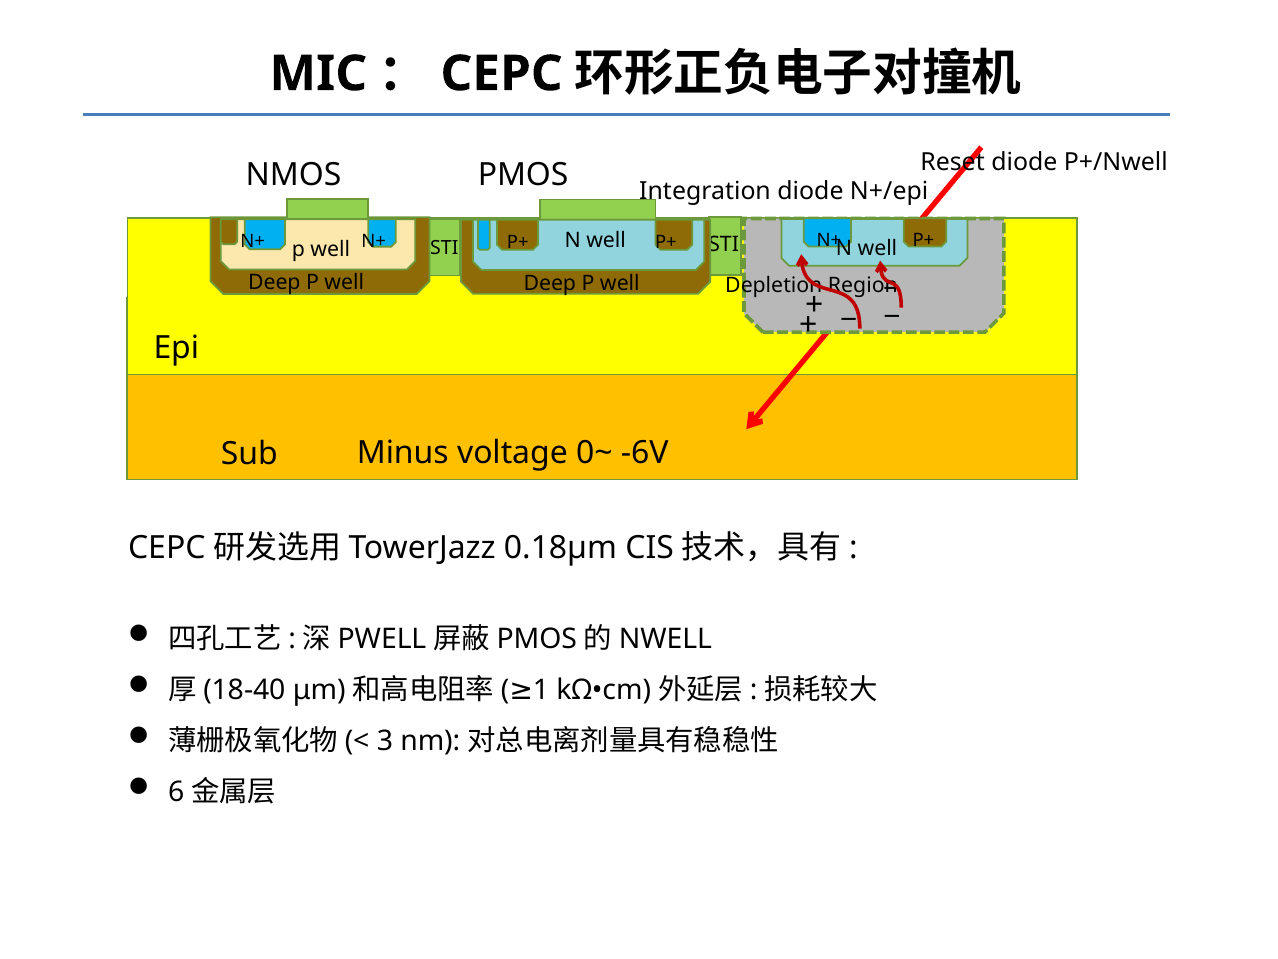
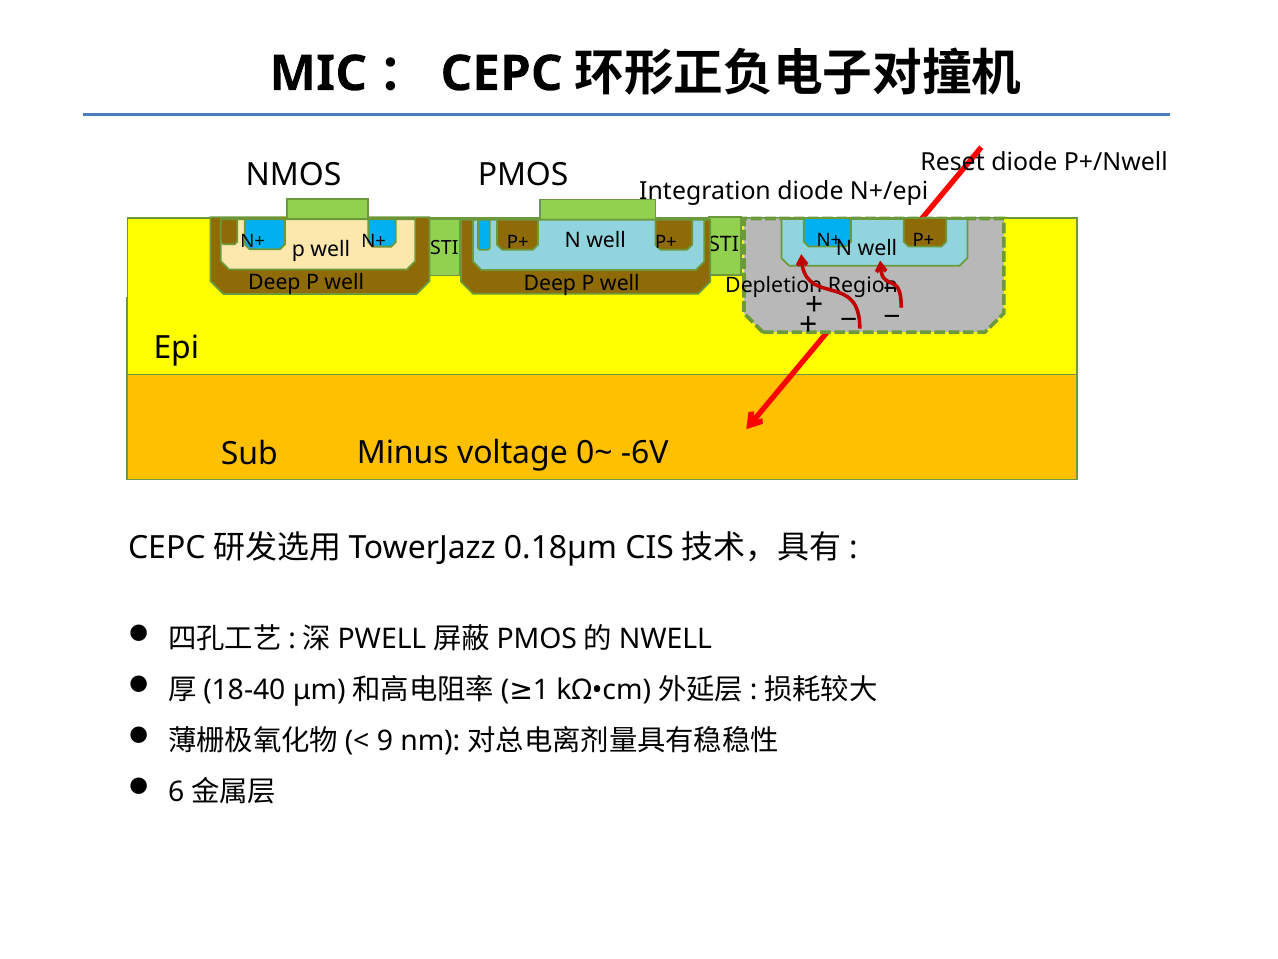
3: 3 -> 9 (385, 741)
